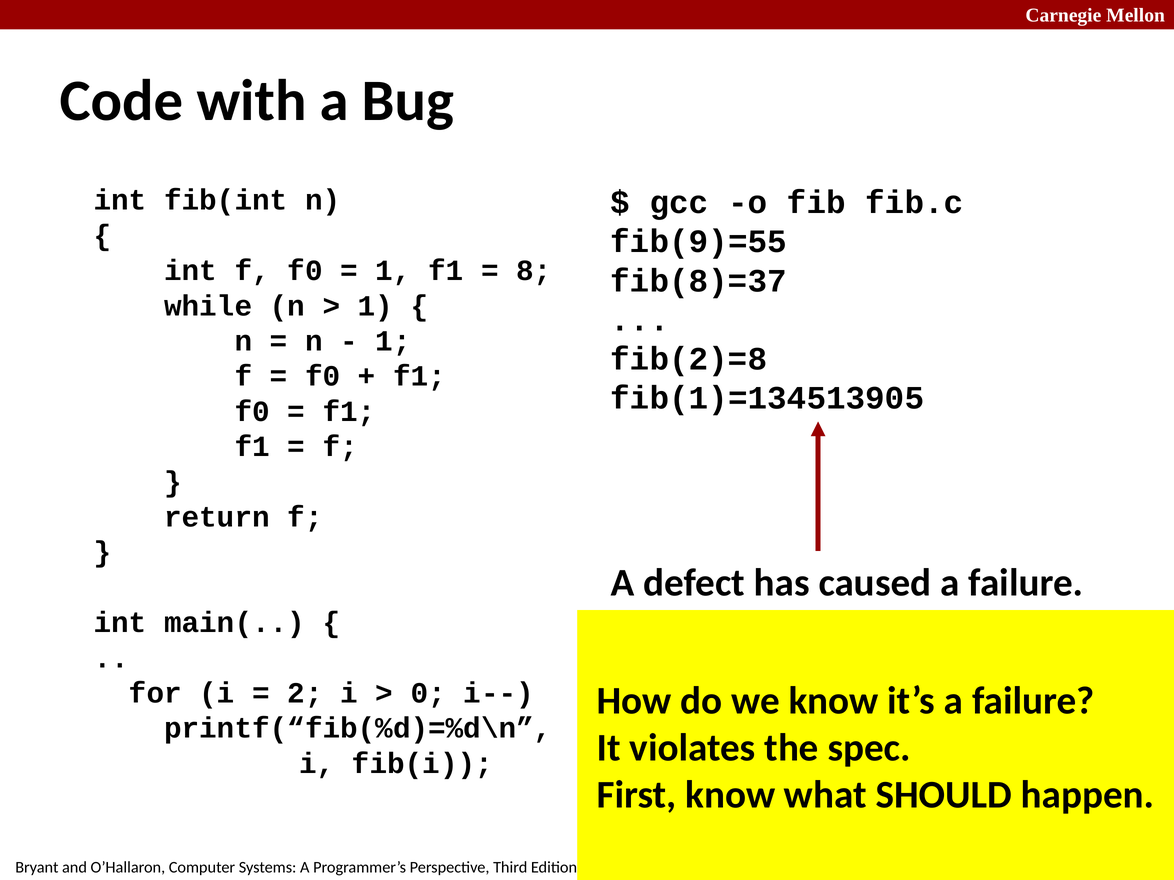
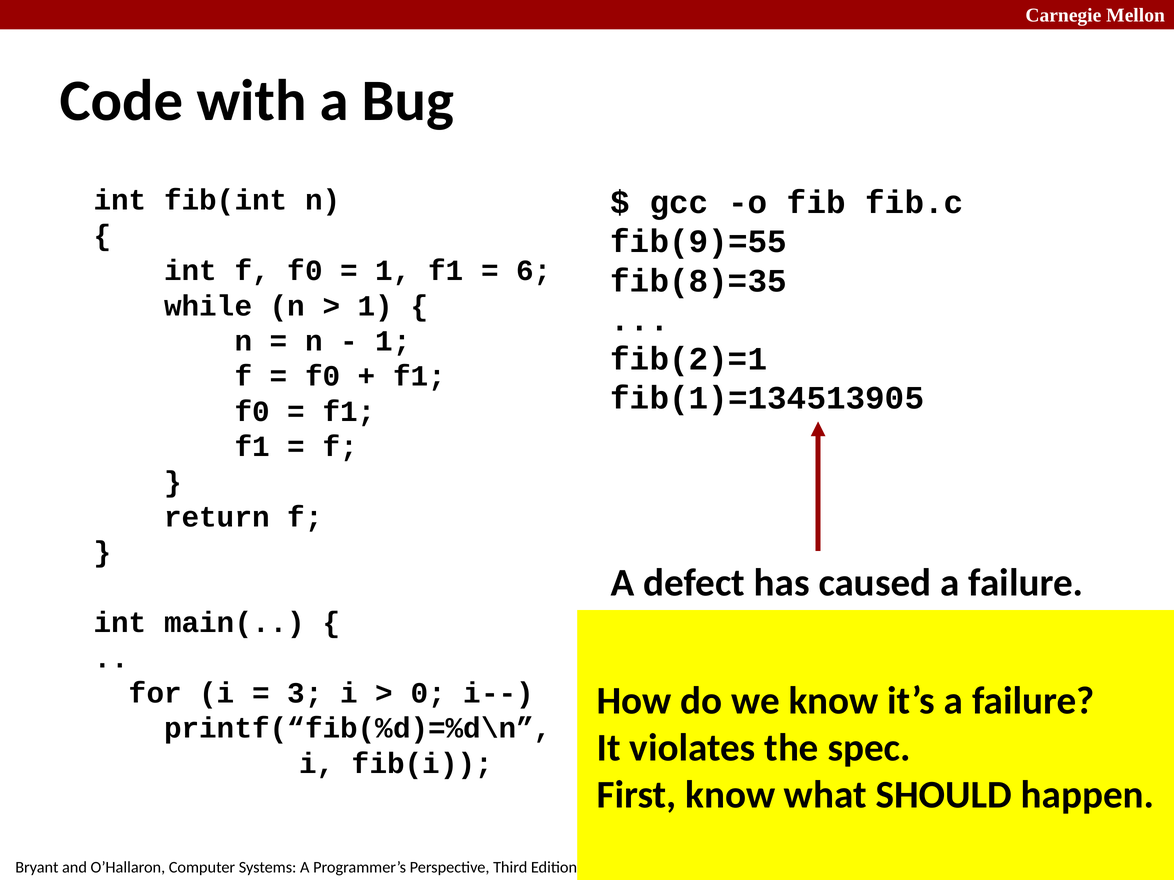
8: 8 -> 6 (534, 271)
fib(8)=37: fib(8)=37 -> fib(8)=35 (699, 281)
fib(2)=8: fib(2)=8 -> fib(2)=1 (689, 359)
2: 2 -> 3 (305, 694)
